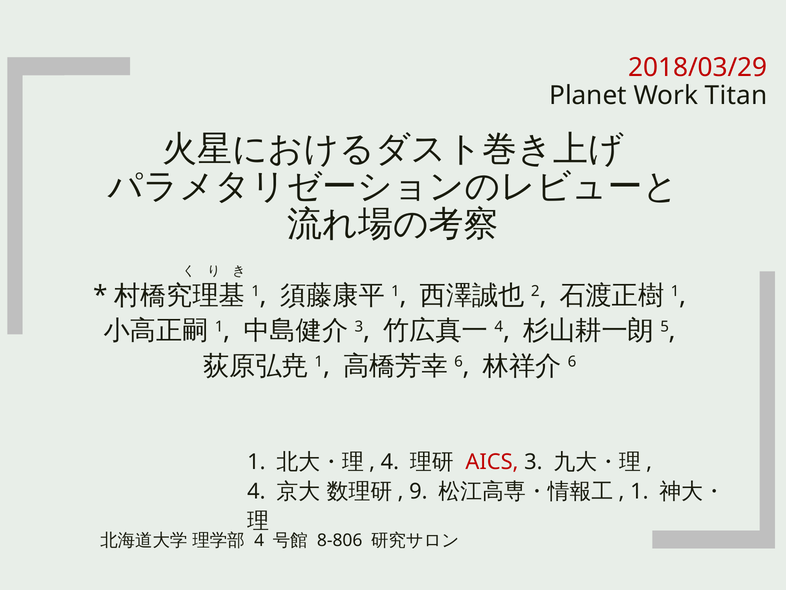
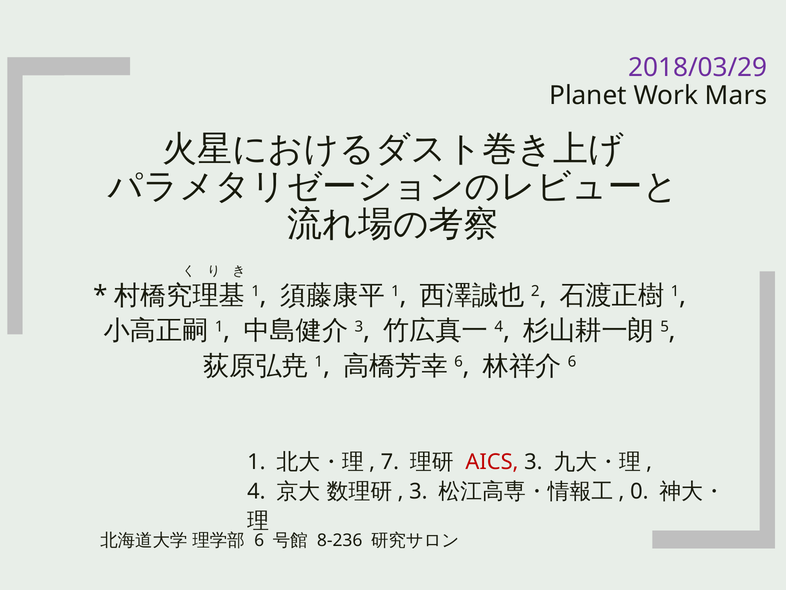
2018/03/29 colour: red -> purple (698, 67)
Titan: Titan -> Mars (736, 95)
4: 4 -> 7 (390, 462)
9: 9 -> 3 (418, 491)
1: 1 -> 0 (639, 491)
4: 4 -> 6 (259, 540)
8-806: 8-806 -> 8-236 (340, 540)
